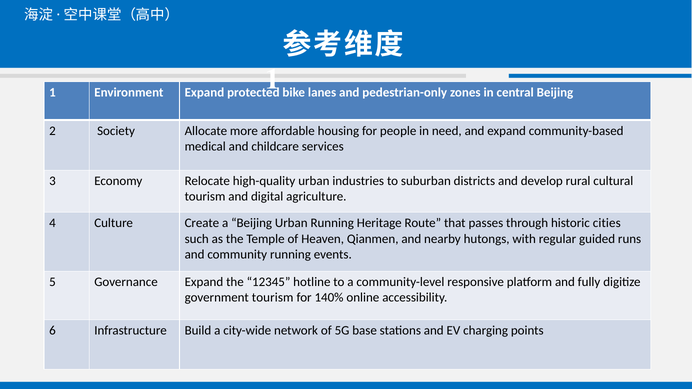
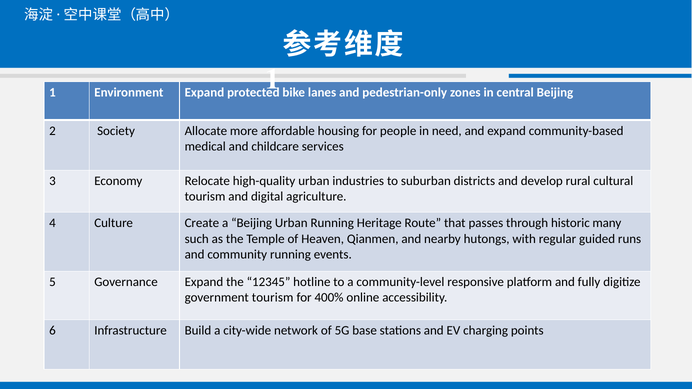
cities: cities -> many (607, 223)
140%: 140% -> 400% (329, 298)
